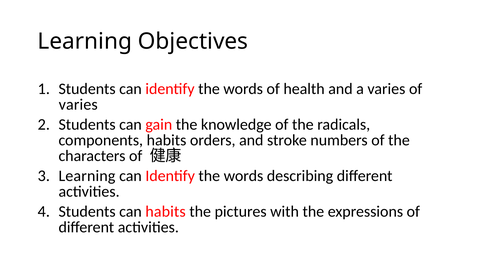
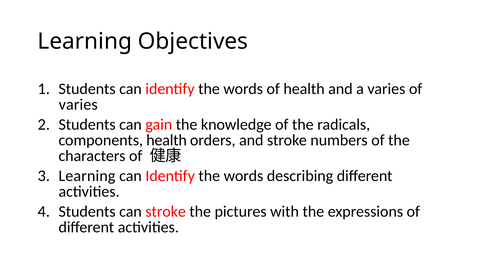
components habits: habits -> health (167, 140)
can habits: habits -> stroke (166, 211)
